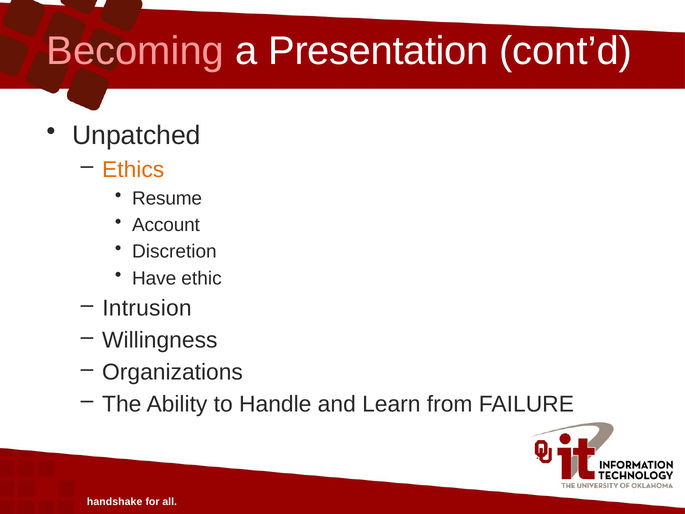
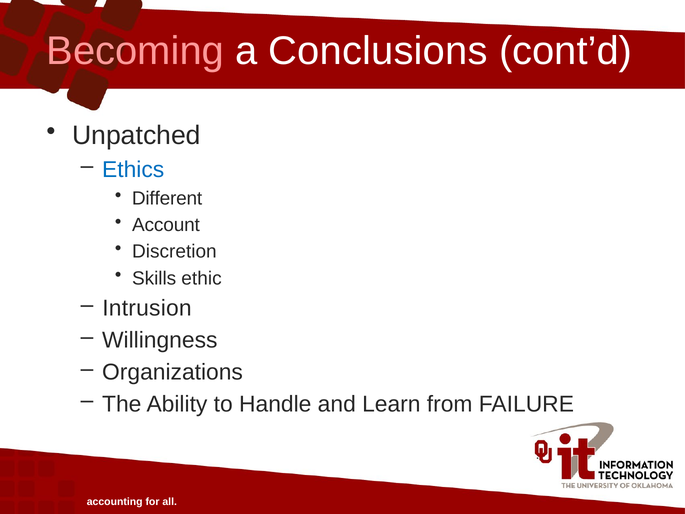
Presentation: Presentation -> Conclusions (378, 51)
Ethics colour: orange -> blue (133, 170)
Resume: Resume -> Different (167, 198)
Have: Have -> Skills (154, 278)
handshake: handshake -> accounting (115, 501)
